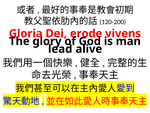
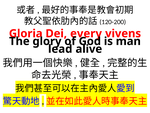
erode: erode -> every (86, 33)
